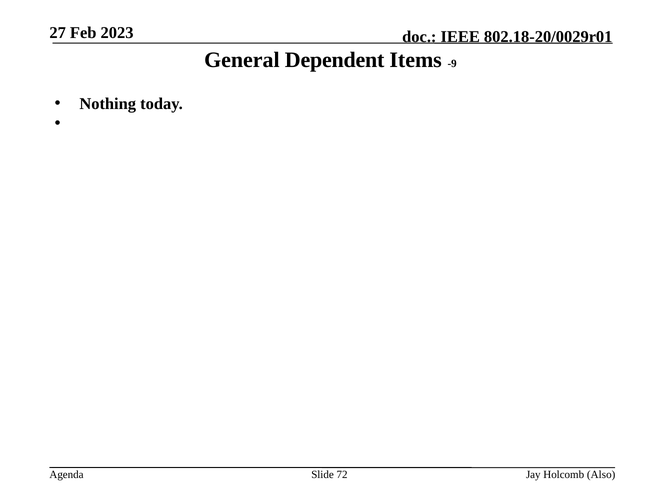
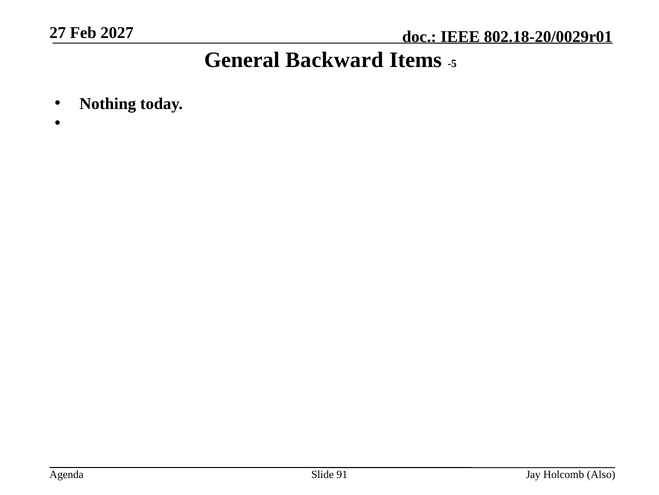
2023: 2023 -> 2027 (117, 33)
Dependent: Dependent -> Backward (334, 60)
-9: -9 -> -5 (452, 64)
72: 72 -> 91 (342, 474)
